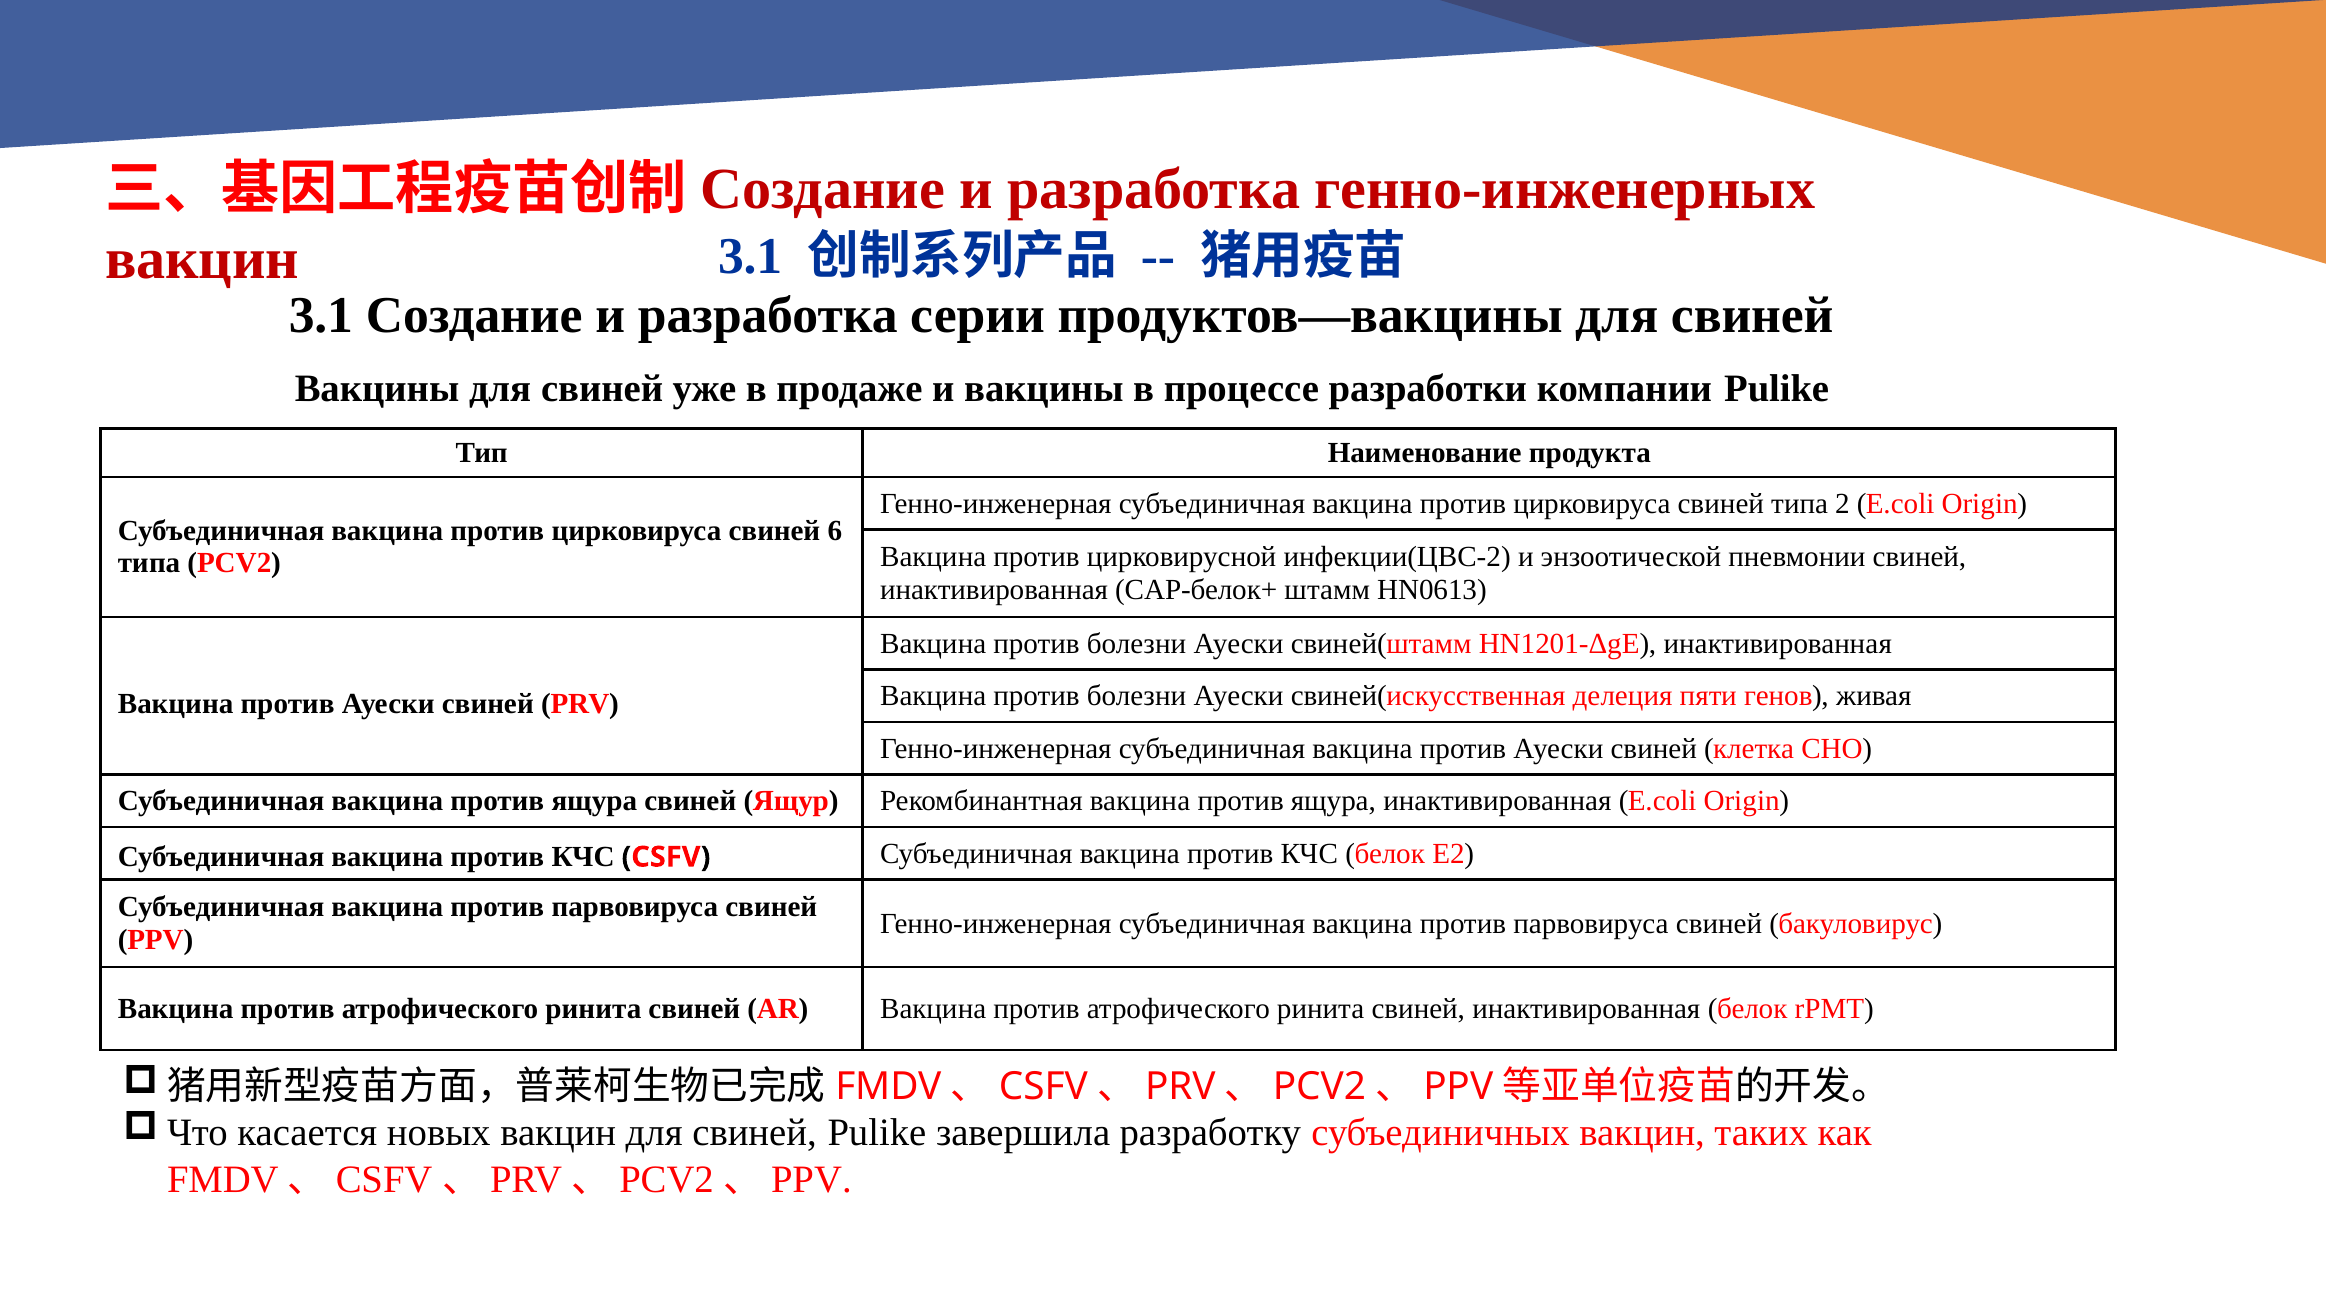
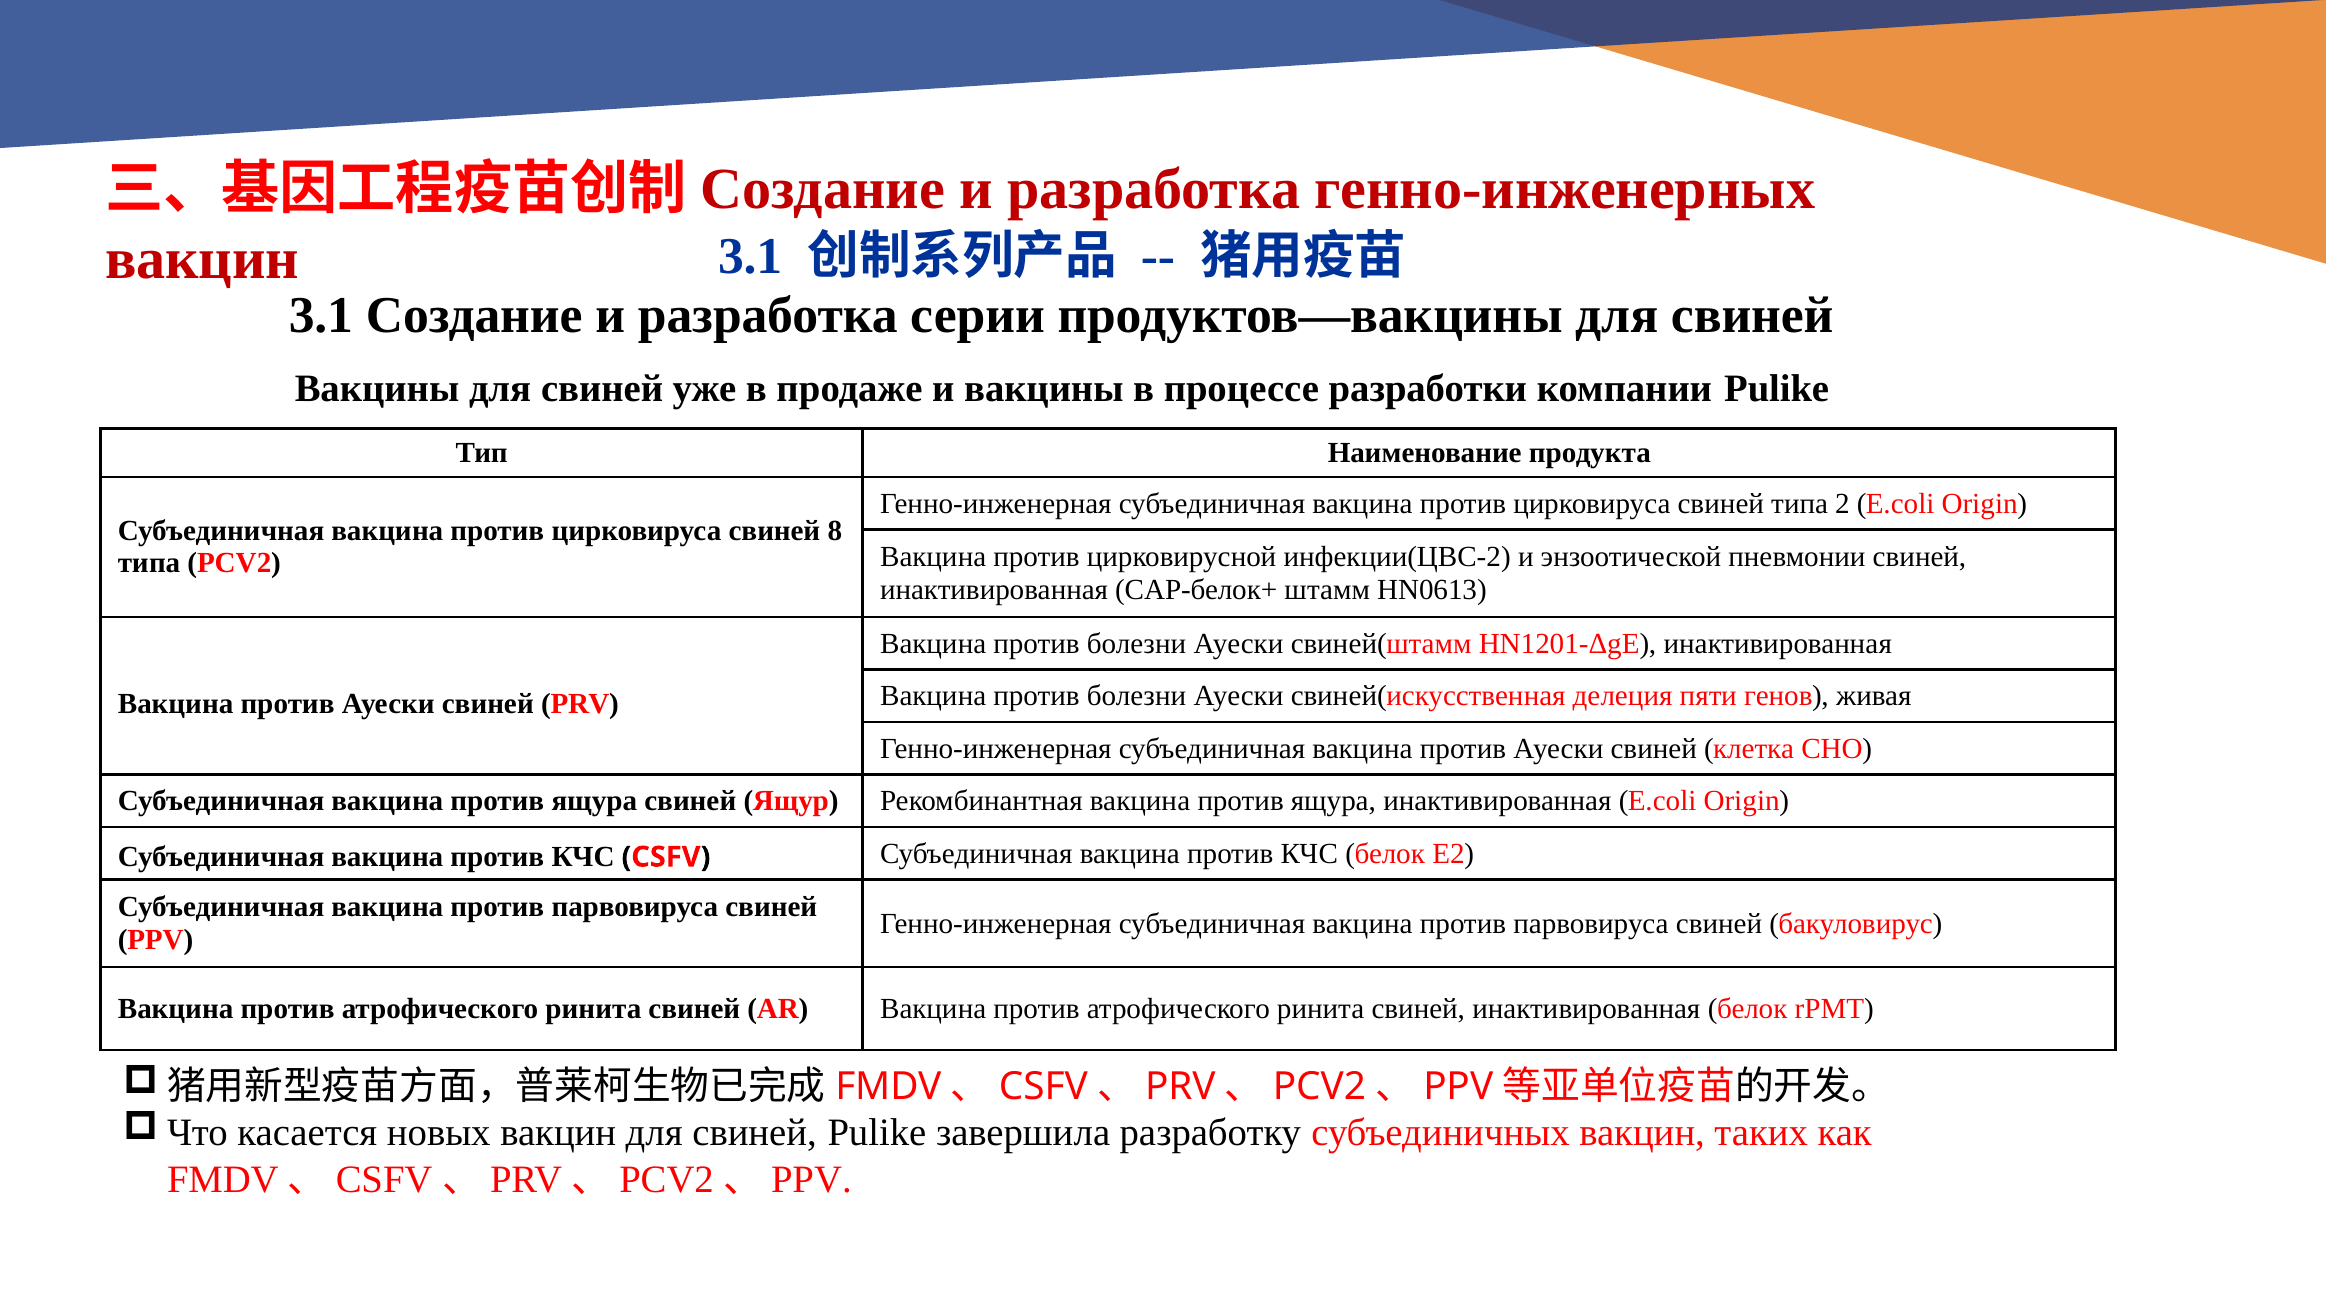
6: 6 -> 8 (835, 531)
